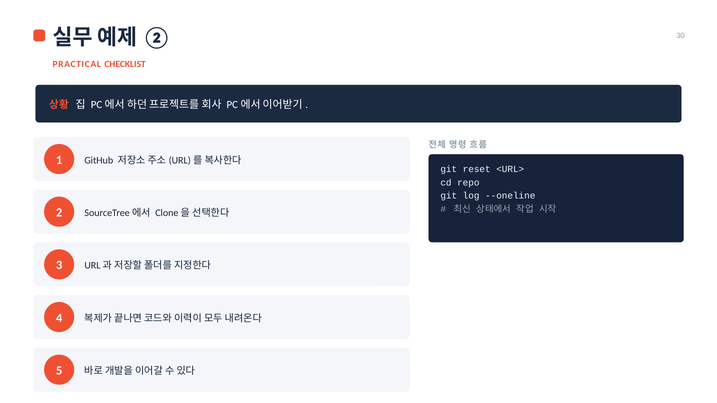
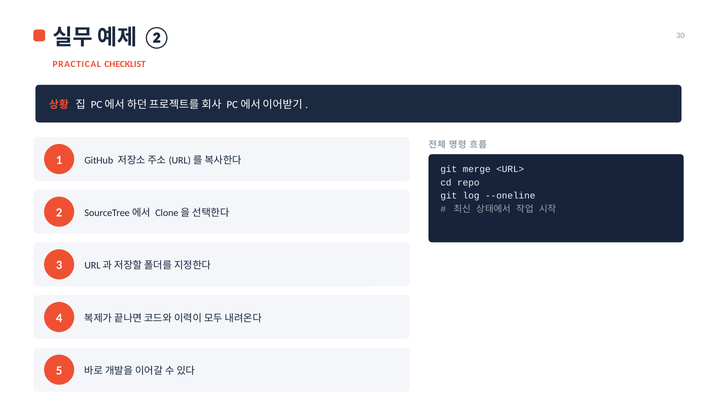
reset: reset -> merge (477, 169)
